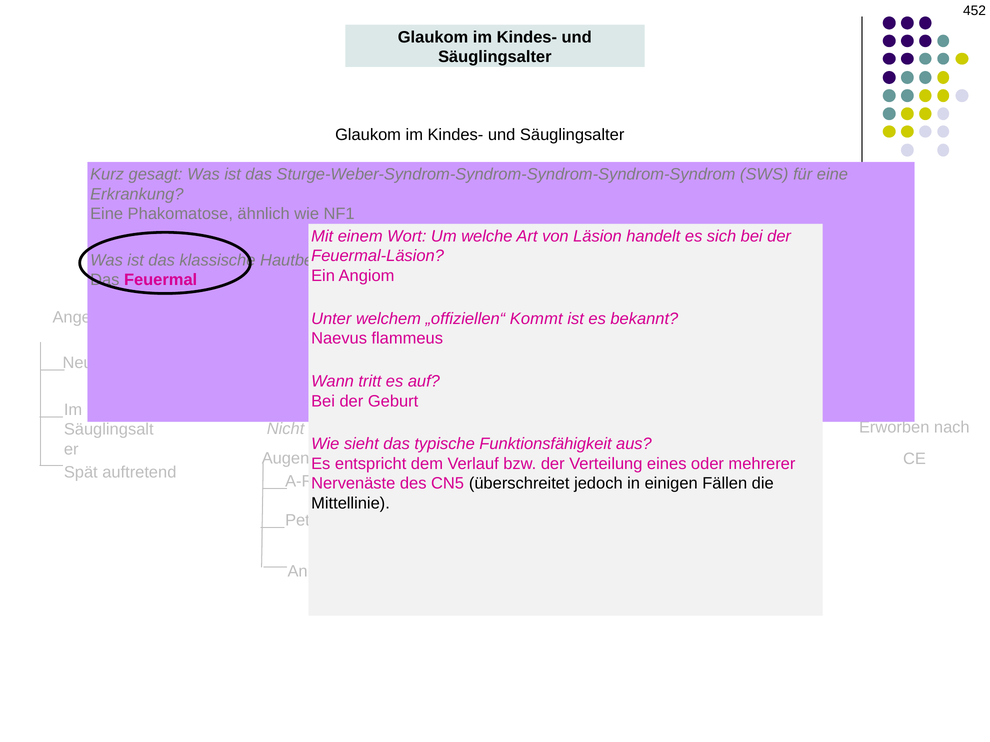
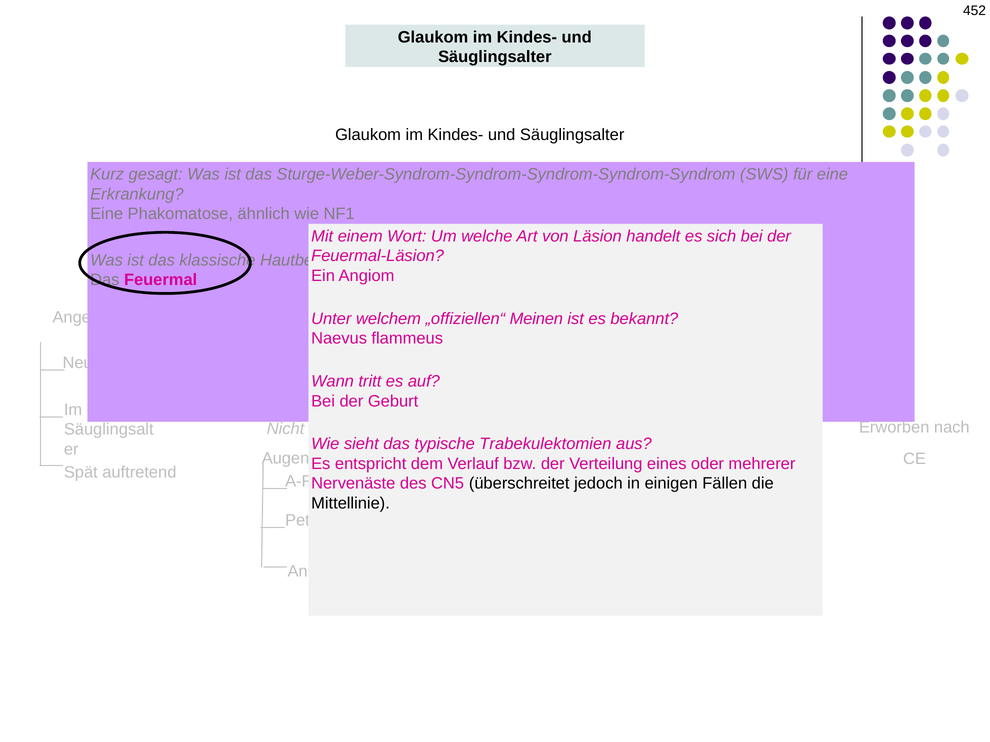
Kommt: Kommt -> Meinen (536, 319)
Funktionsfähigkeit: Funktionsfähigkeit -> Trabekulektomien (545, 444)
